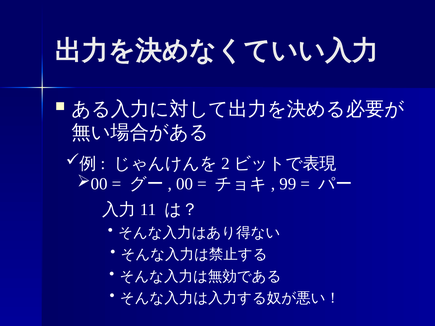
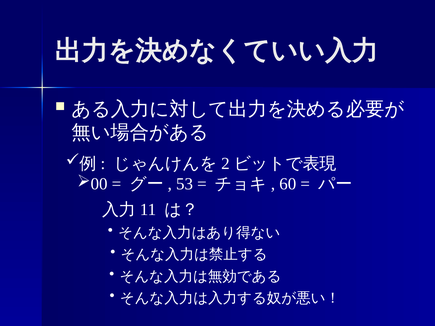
00: 00 -> 53 (185, 184)
99: 99 -> 60 (288, 184)
